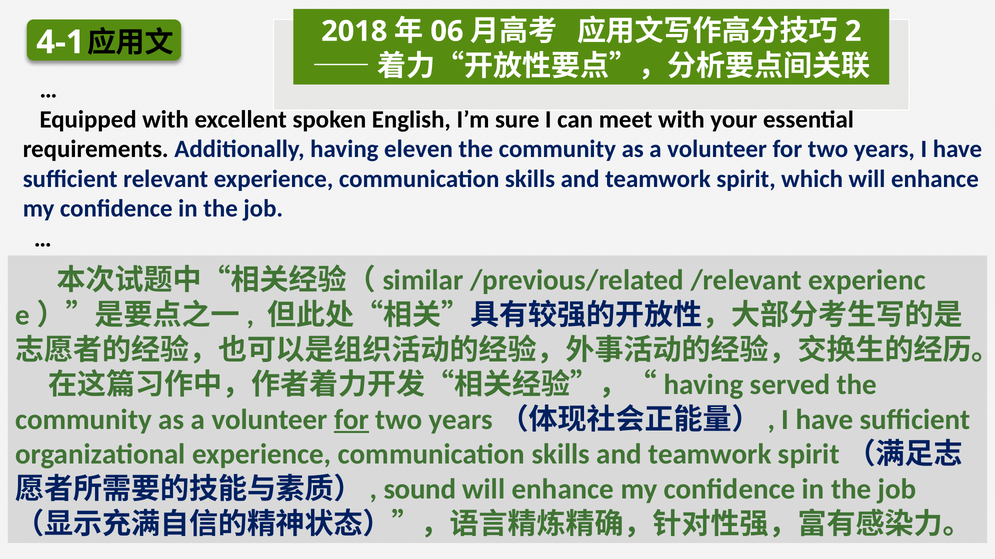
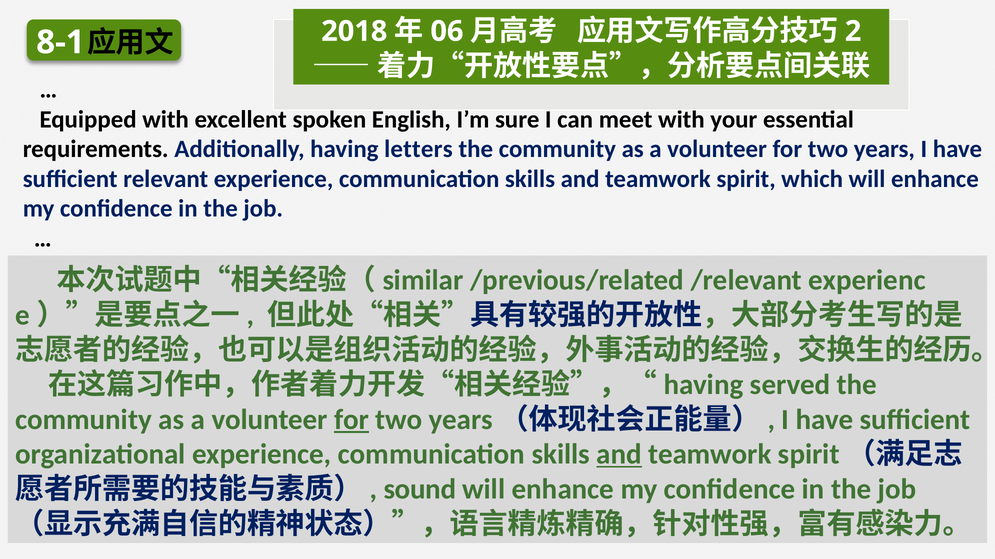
4-1: 4-1 -> 8-1 (60, 42)
eleven: eleven -> letters (418, 149)
and underline: none -> present (619, 455)
